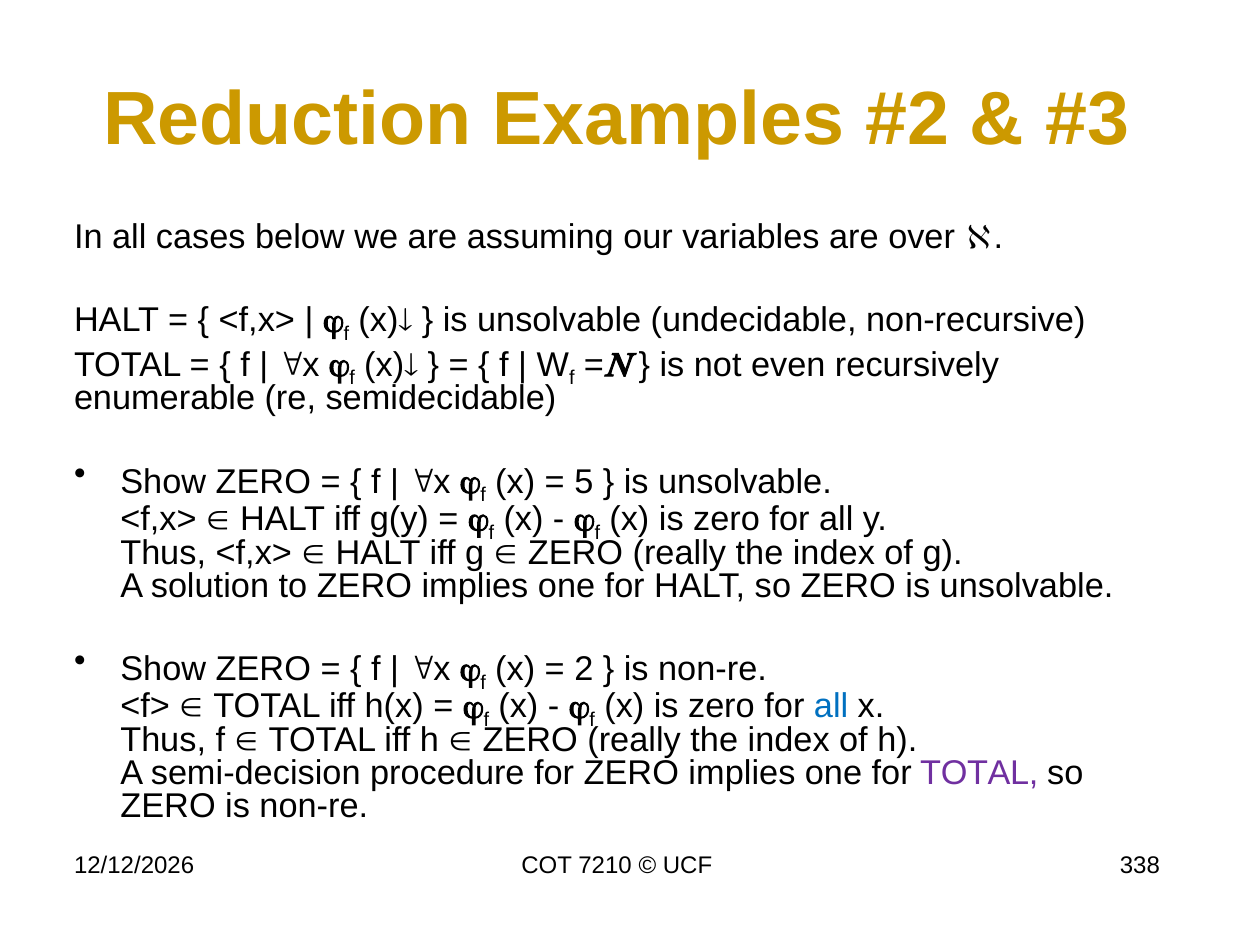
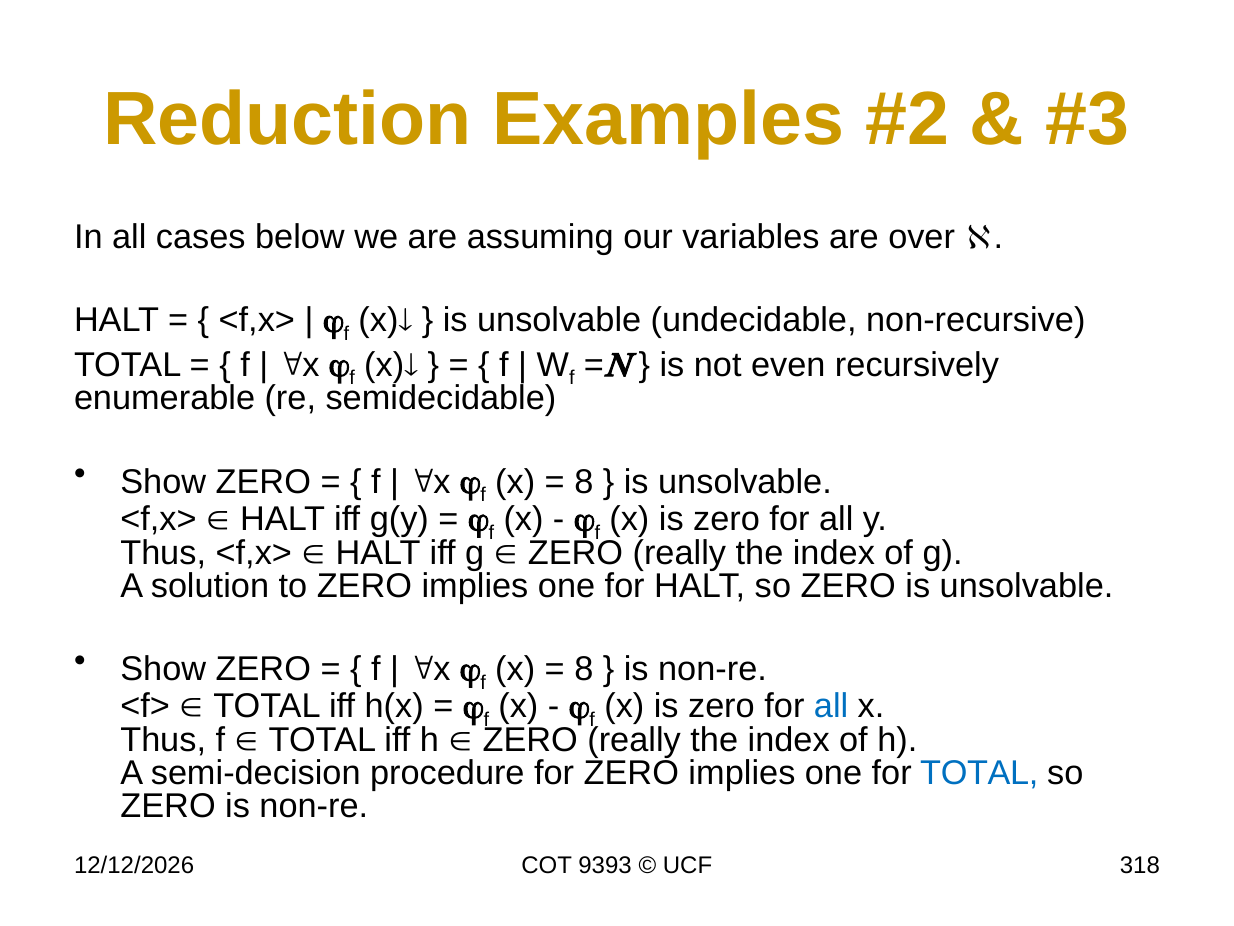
5: 5 -> 8 (584, 481)
2: 2 -> 8 (584, 669)
TOTAL colour: purple -> blue (979, 773)
7210: 7210 -> 9393 (605, 865)
338: 338 -> 318 (1140, 865)
